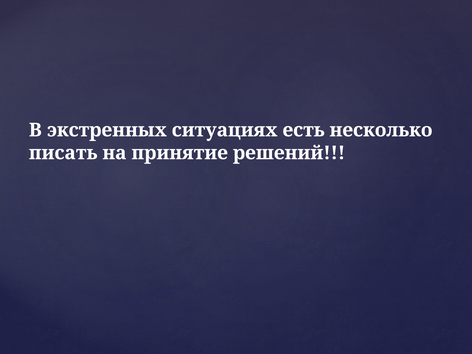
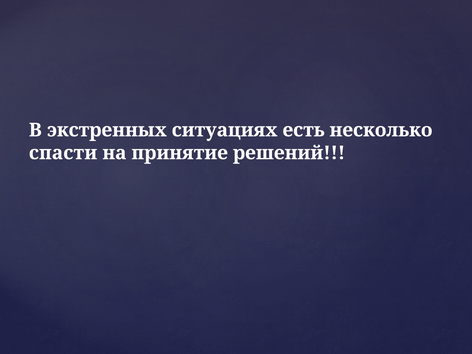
писать: писать -> спасти (63, 153)
